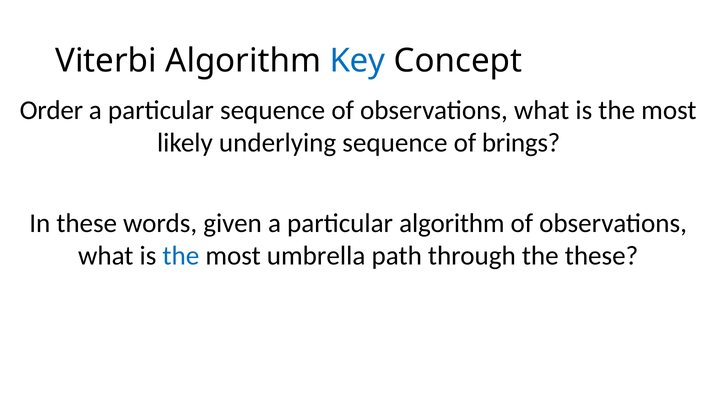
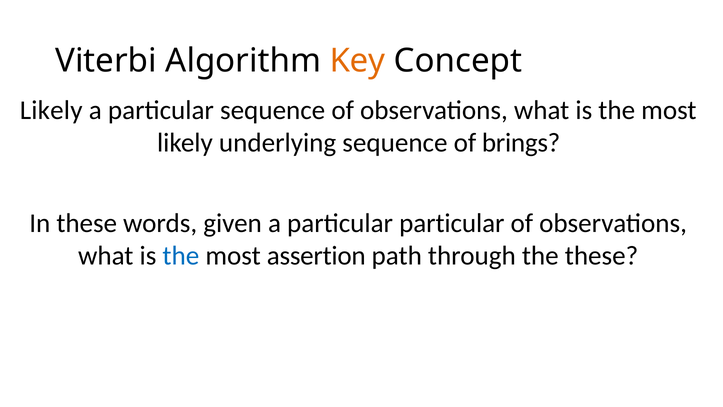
Key colour: blue -> orange (358, 61)
Order: Order -> Likely (51, 110)
particular algorithm: algorithm -> particular (452, 223)
umbrella: umbrella -> assertion (316, 255)
